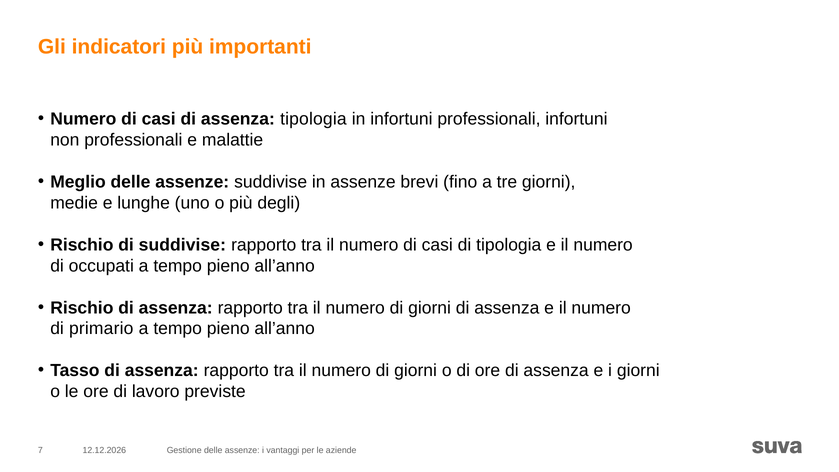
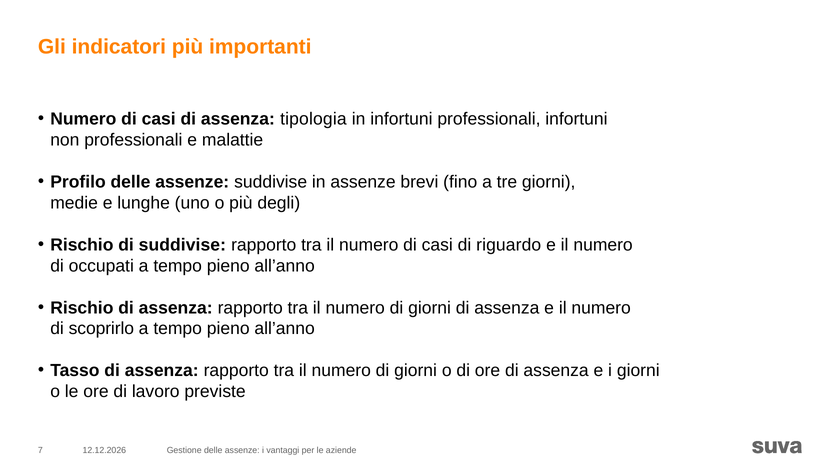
Meglio: Meglio -> Profilo (78, 182)
di tipologia: tipologia -> riguardo (509, 245)
primario: primario -> scoprirlo (101, 329)
